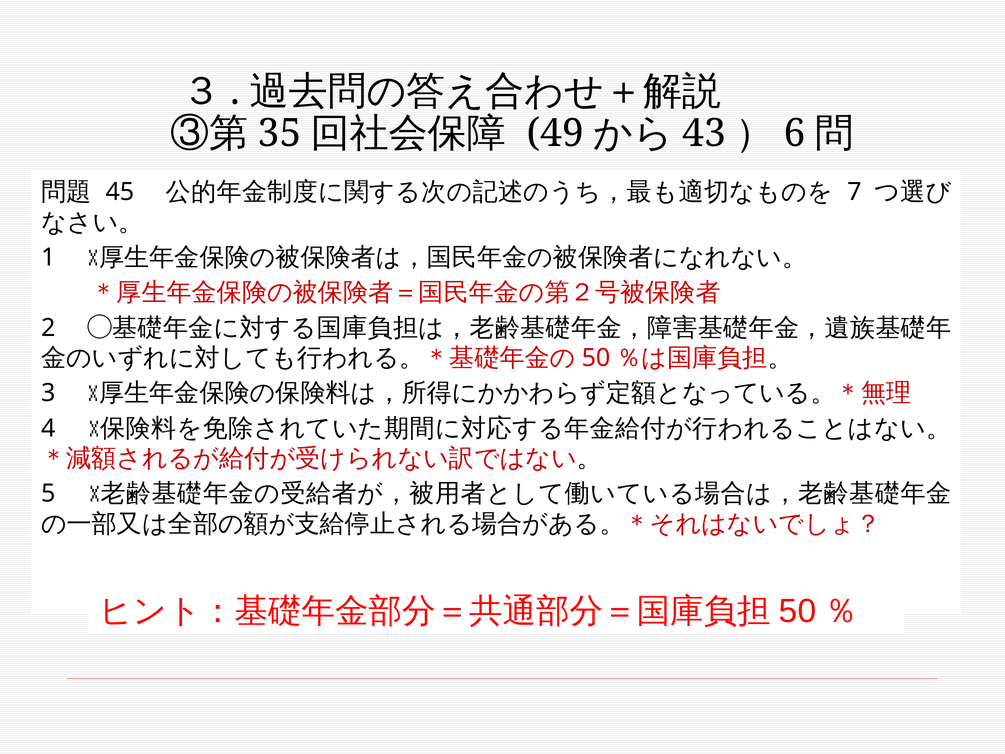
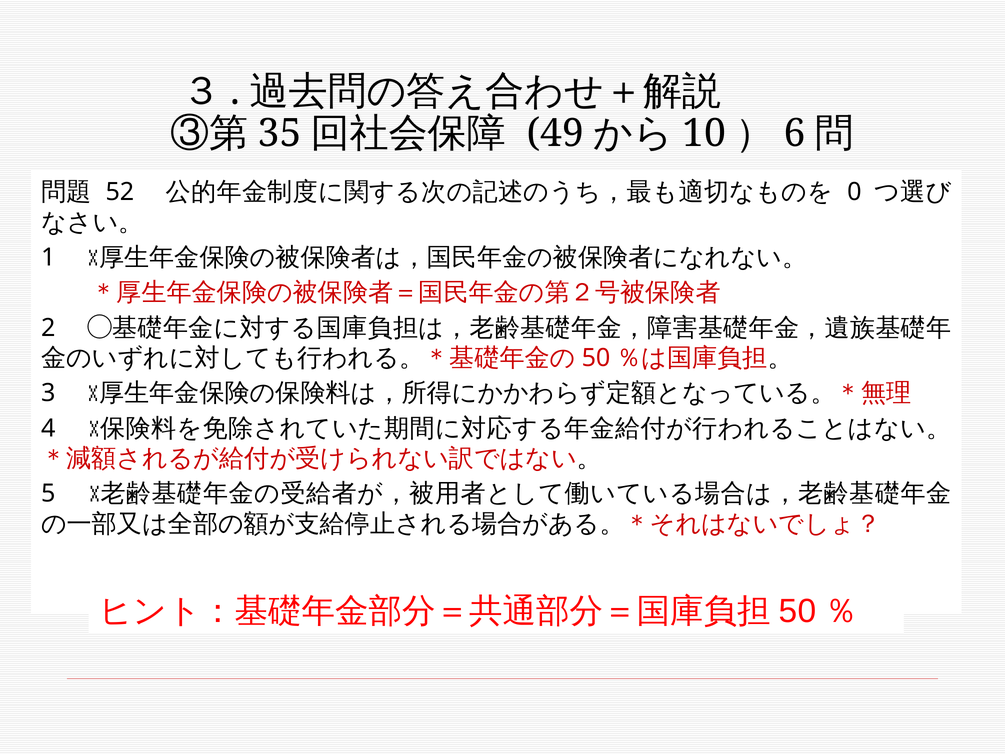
43: 43 -> 10 (704, 133)
45: 45 -> 52 (120, 192)
7: 7 -> 0 (854, 192)
